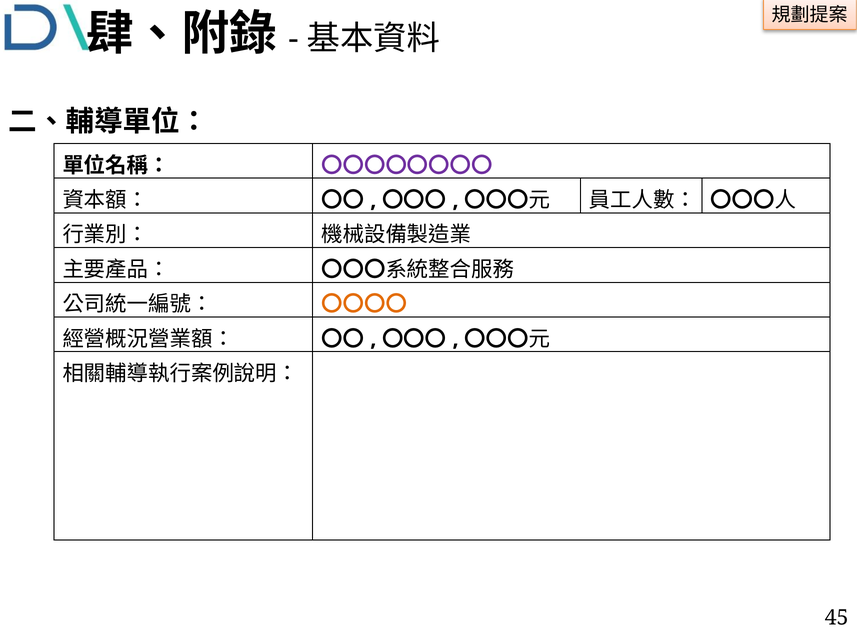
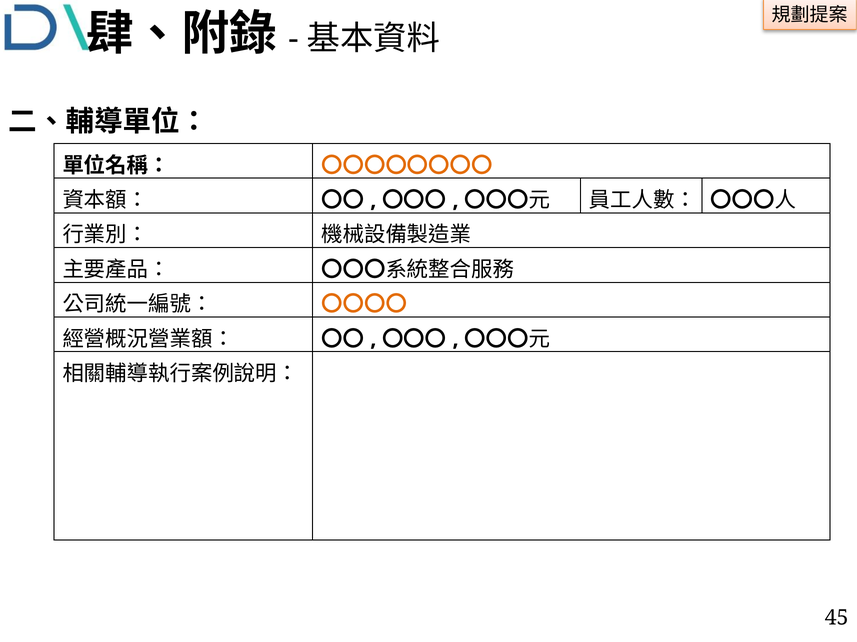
〇〇〇〇〇〇〇〇 colour: purple -> orange (407, 166)
